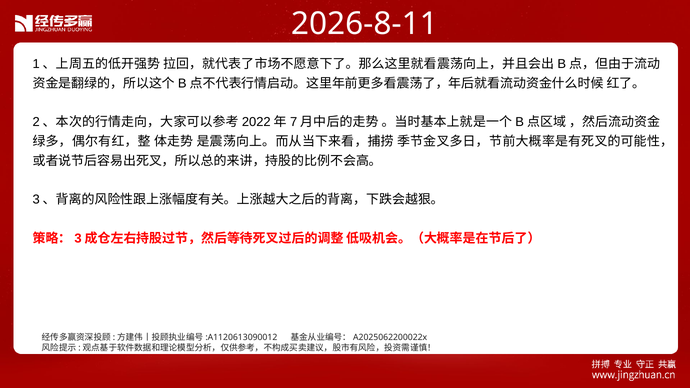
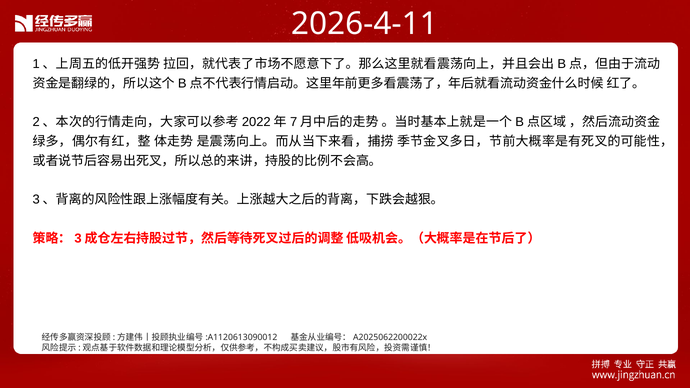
2026-8-11: 2026-8-11 -> 2026-4-11 (364, 24)
